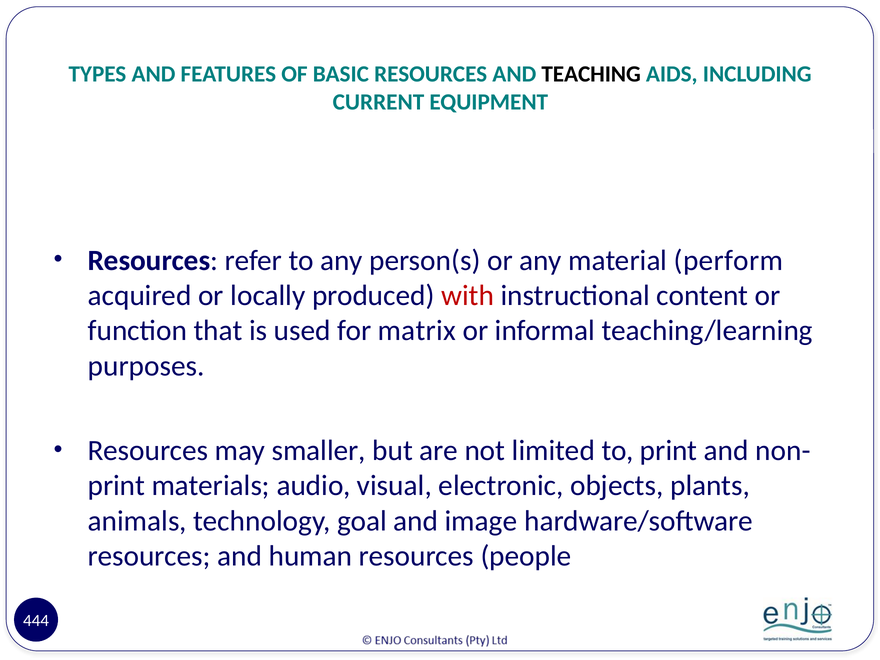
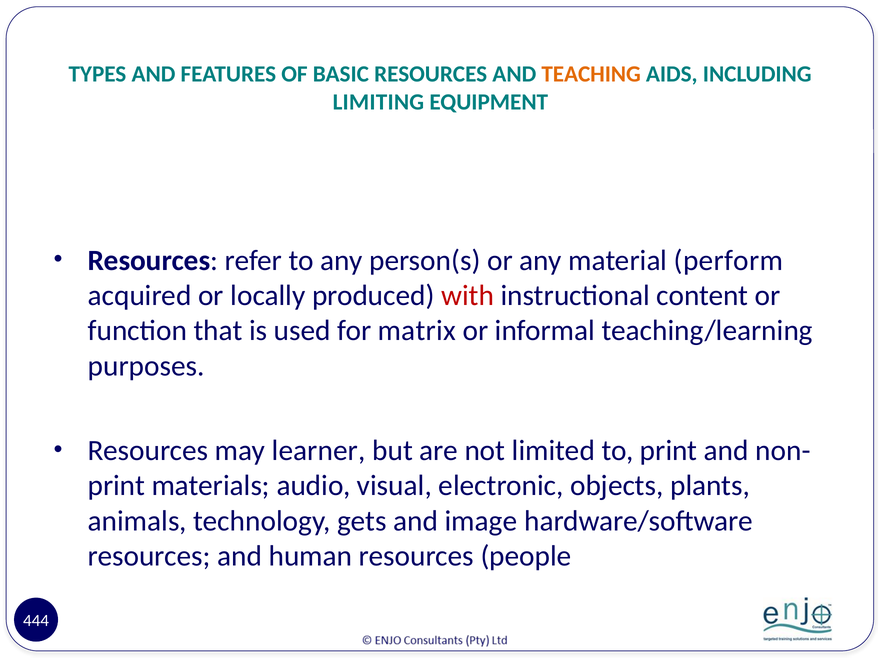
TEACHING colour: black -> orange (591, 74)
CURRENT: CURRENT -> LIMITING (378, 102)
smaller: smaller -> learner (319, 451)
goal: goal -> gets (362, 521)
